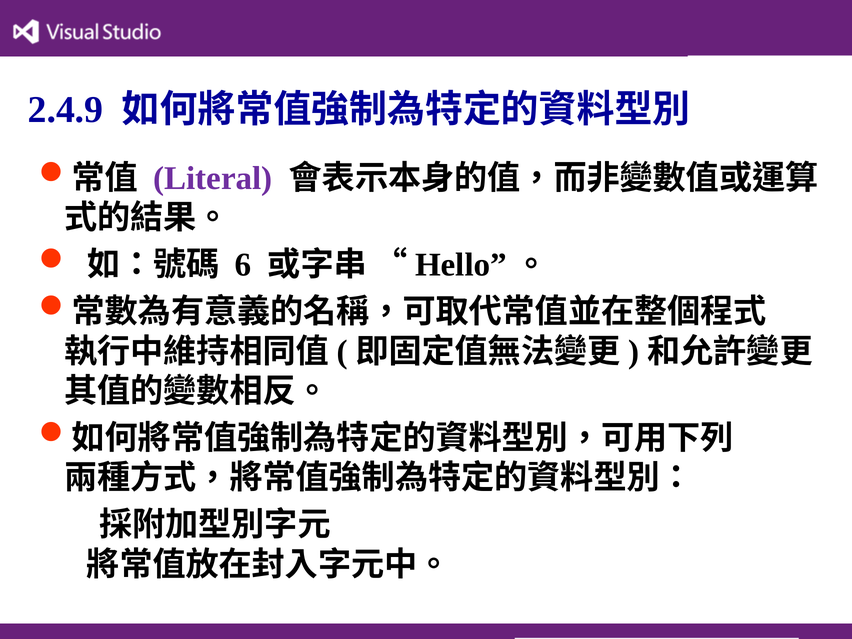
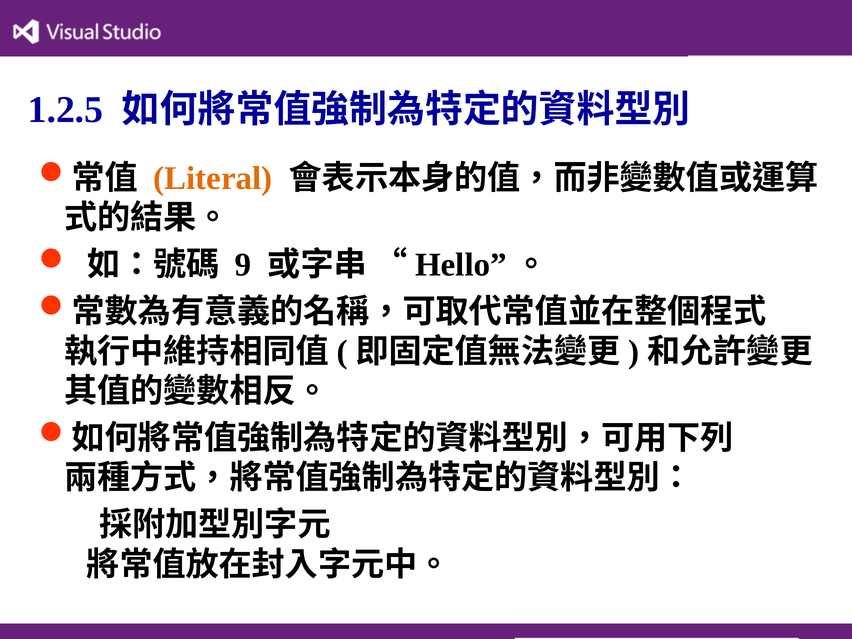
2.4.9: 2.4.9 -> 1.2.5 (65, 110)
Literal colour: purple -> orange (213, 178)
6: 6 -> 9 (243, 265)
